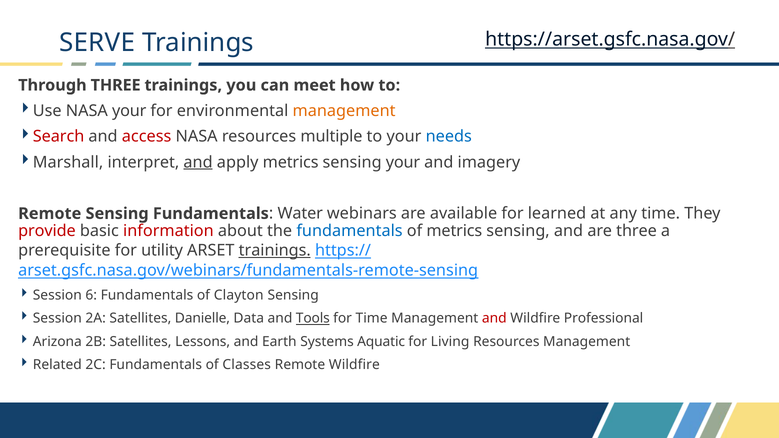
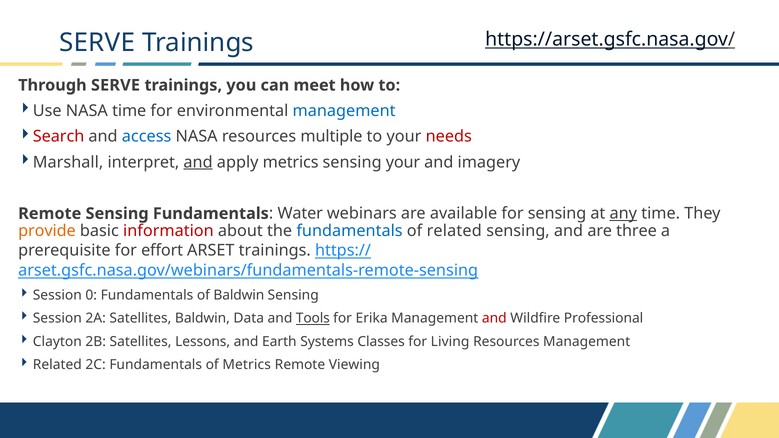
Through THREE: THREE -> SERVE (115, 85)
NASA your: your -> time (129, 111)
management colour: orange -> blue (344, 111)
access colour: red -> blue (147, 137)
needs colour: blue -> red (449, 137)
for learned: learned -> sensing (557, 214)
any underline: none -> present (623, 214)
provide colour: red -> orange (47, 231)
of metrics: metrics -> related (454, 231)
utility: utility -> effort (162, 251)
trainings underline: present -> none (275, 251)
6: 6 -> 0 (91, 296)
of Clayton: Clayton -> Baldwin (239, 296)
Satellites Danielle: Danielle -> Baldwin (202, 319)
for Time: Time -> Erika (372, 319)
Arizona: Arizona -> Clayton (57, 342)
Aquatic: Aquatic -> Classes (381, 342)
of Classes: Classes -> Metrics (247, 365)
Remote Wildfire: Wildfire -> Viewing (354, 365)
